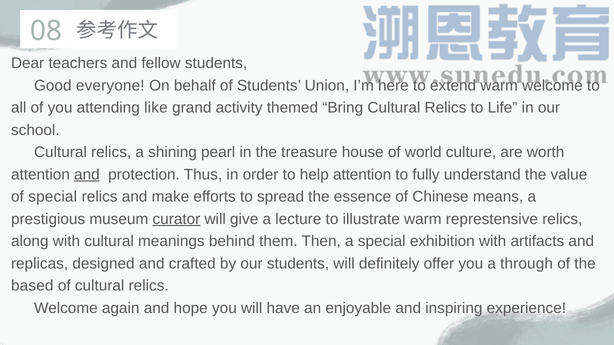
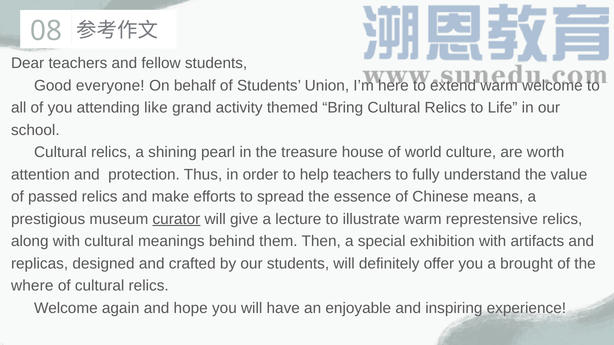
and underline: present -> none (87, 175)
help attention: attention -> teachers (362, 175)
of special: special -> passed (53, 197)
through: through -> brought (527, 264)
based: based -> where (32, 286)
